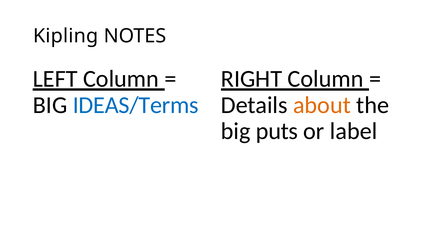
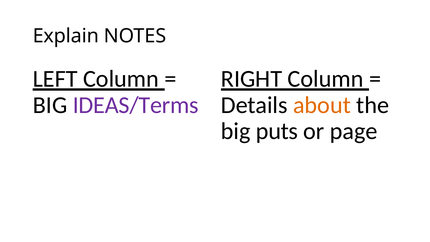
Kipling: Kipling -> Explain (66, 36)
IDEAS/Terms colour: blue -> purple (136, 105)
label: label -> page (354, 131)
